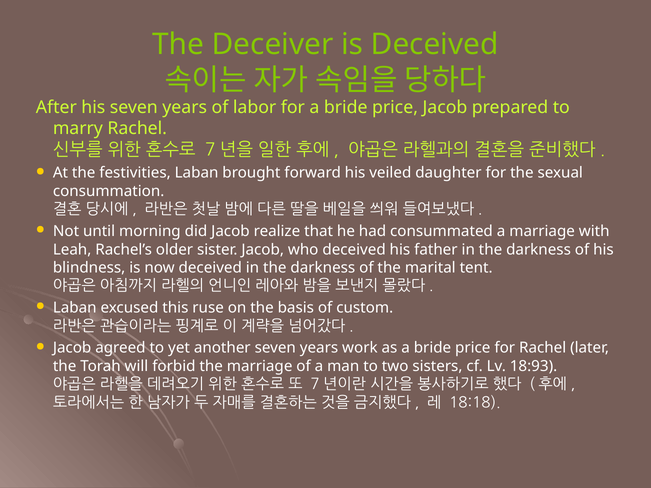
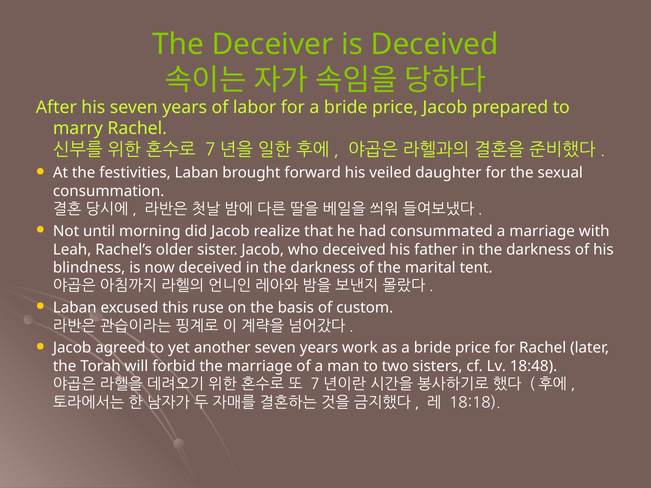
18:93: 18:93 -> 18:48 (534, 366)
